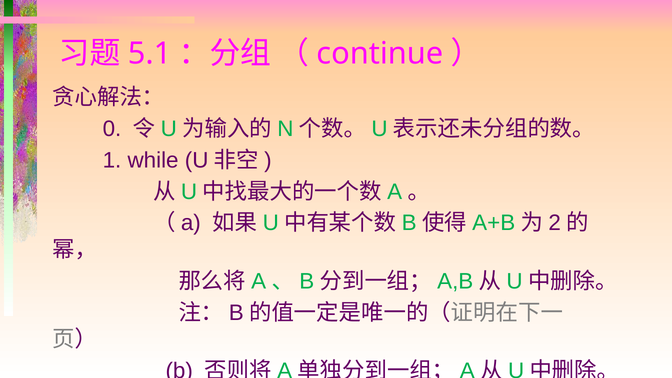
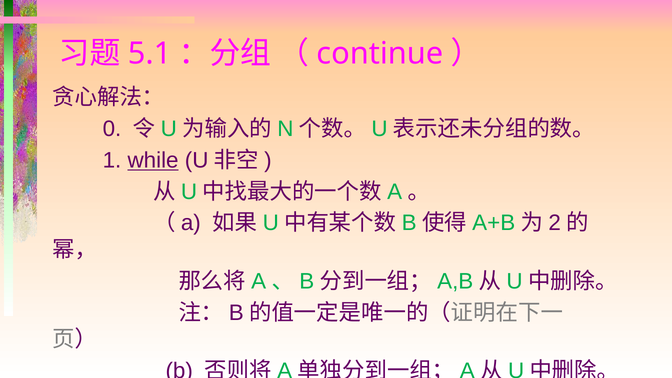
while underline: none -> present (153, 160)
